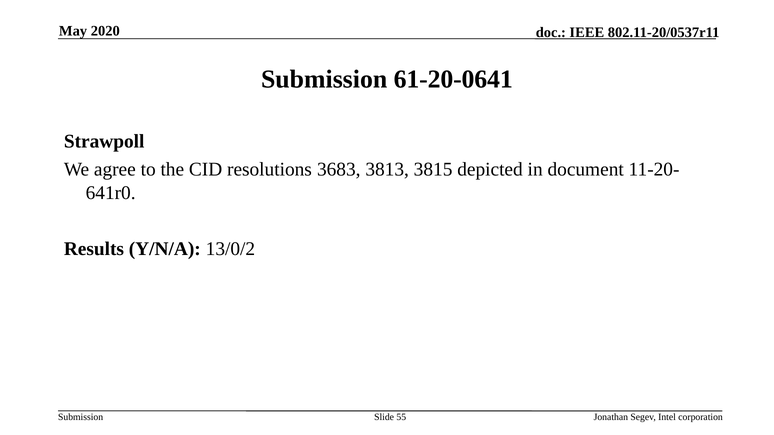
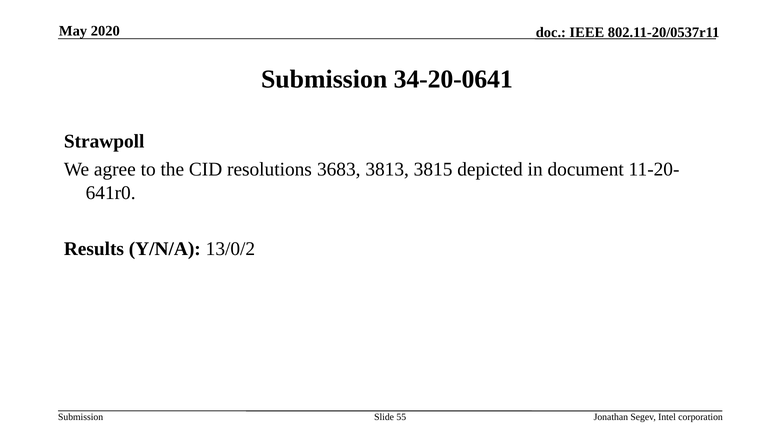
61-20-0641: 61-20-0641 -> 34-20-0641 (453, 79)
